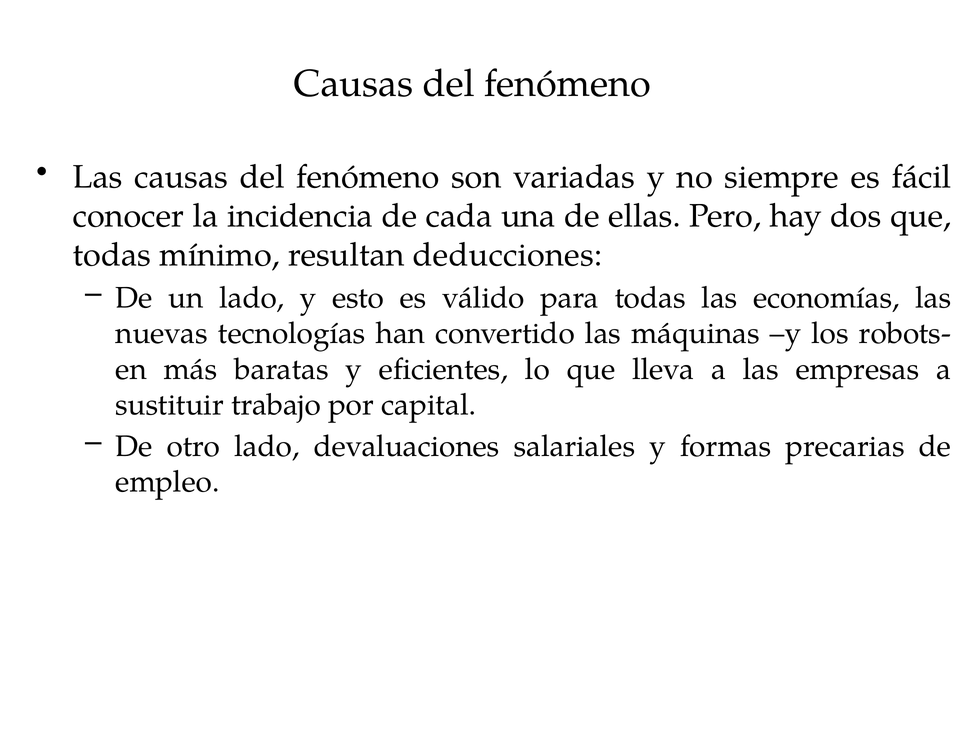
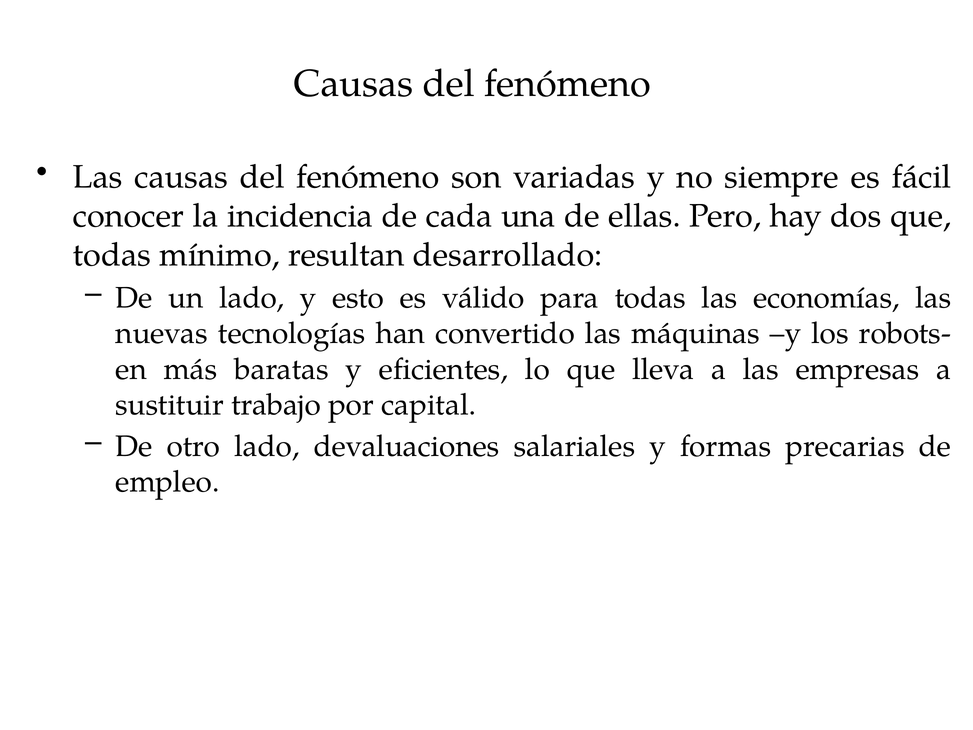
deducciones: deducciones -> desarrollado (508, 255)
